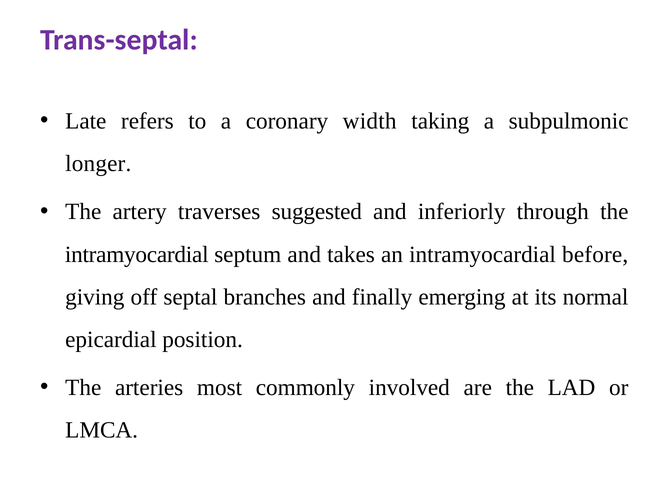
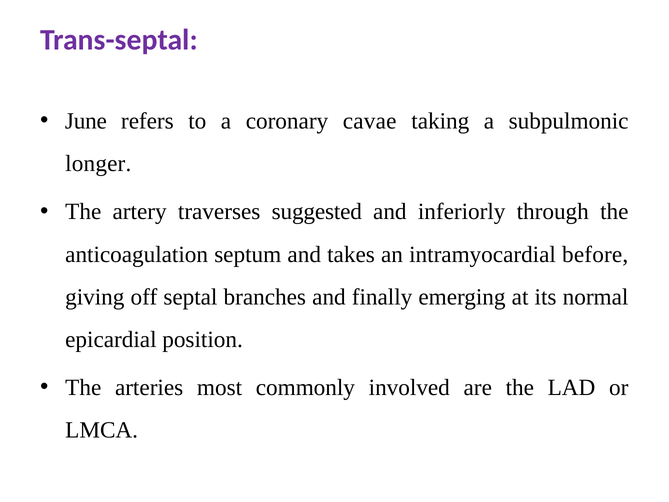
Late: Late -> June (86, 121)
width: width -> cavae (370, 121)
intramyocardial: intramyocardial -> anticoagulation (137, 254)
